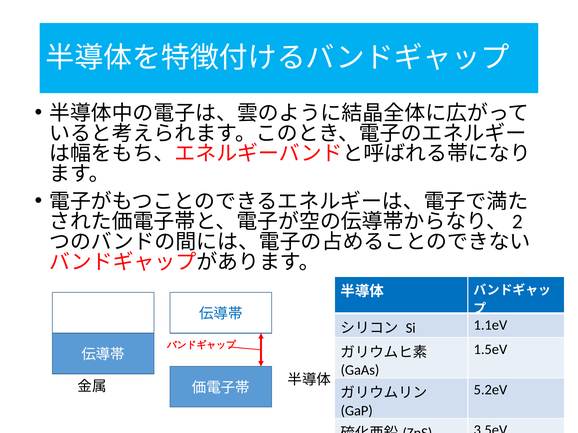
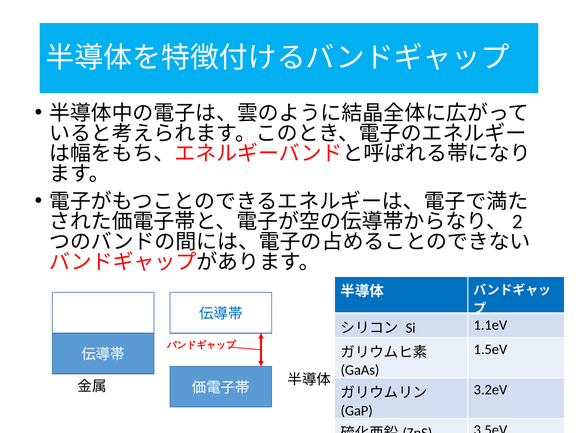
5.2eV: 5.2eV -> 3.2eV (490, 390)
